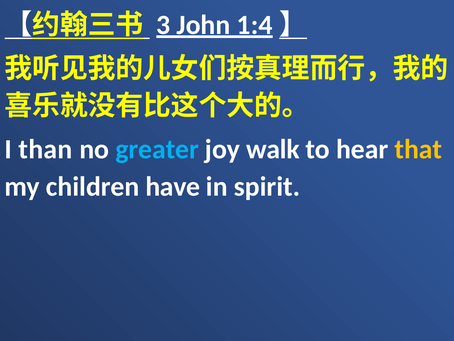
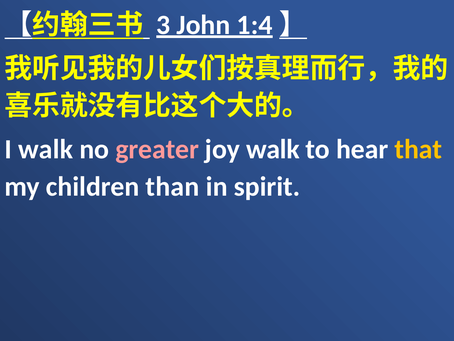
I than: than -> walk (46, 149)
greater colour: light blue -> pink (157, 149)
have: have -> than (172, 187)
